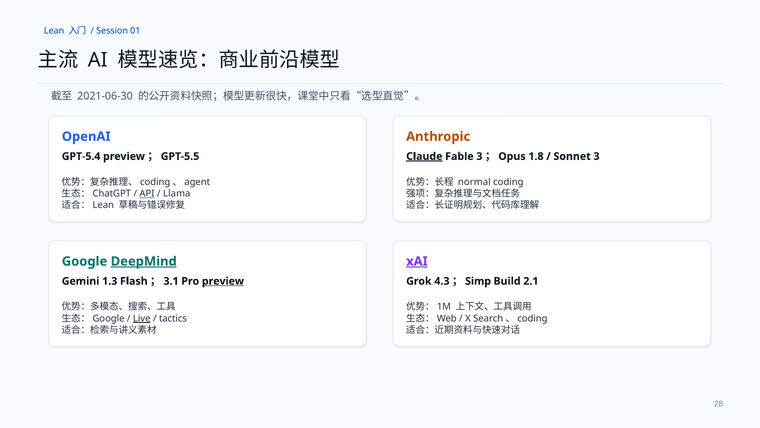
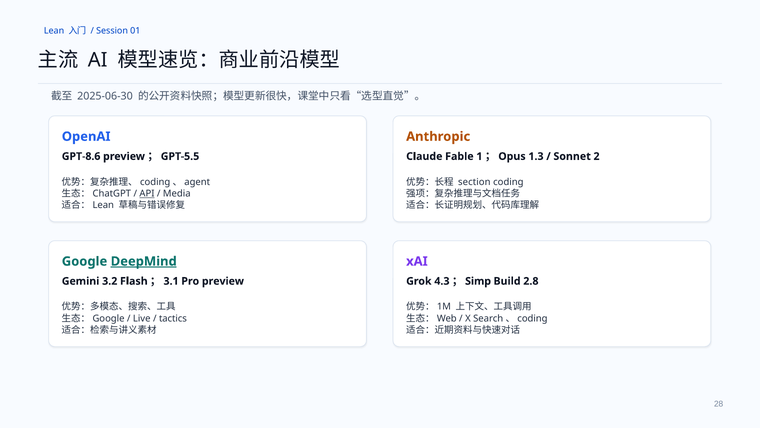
2021-06-30: 2021-06-30 -> 2025-06-30 (105, 96)
GPT-5.4: GPT-5.4 -> GPT-8.6 (81, 156)
Claude underline: present -> none (424, 156)
Fable 3: 3 -> 1 (479, 156)
1.8: 1.8 -> 1.3 (536, 156)
Sonnet 3: 3 -> 2 (597, 156)
normal: normal -> section (474, 182)
Llama: Llama -> Media (177, 193)
xAI underline: present -> none (417, 261)
1.3: 1.3 -> 3.2 (110, 281)
preview underline: present -> none (223, 281)
2.1: 2.1 -> 2.8 (531, 281)
Live underline: present -> none (142, 318)
